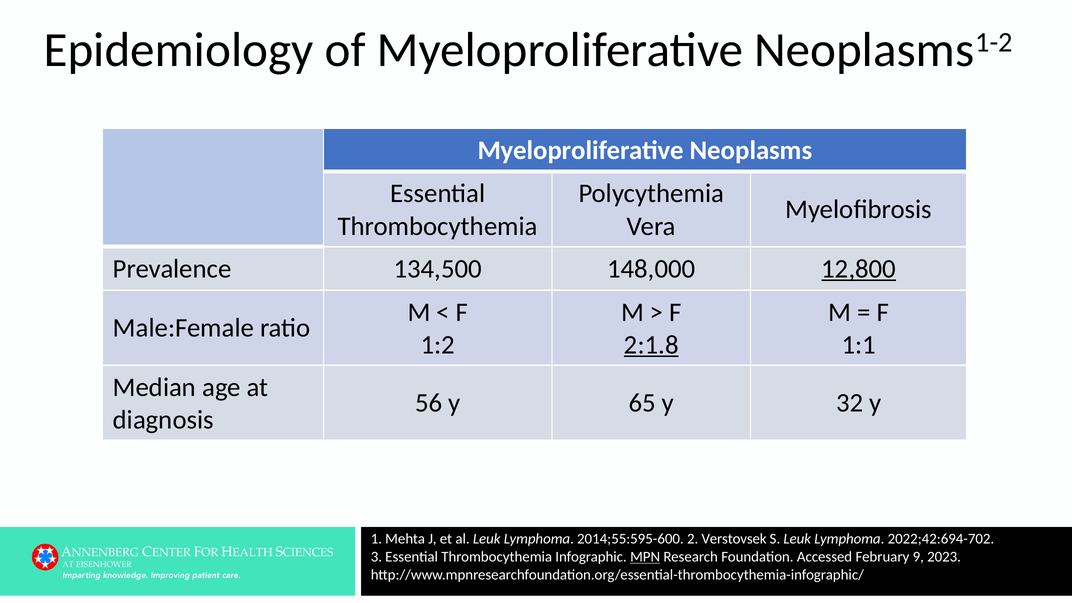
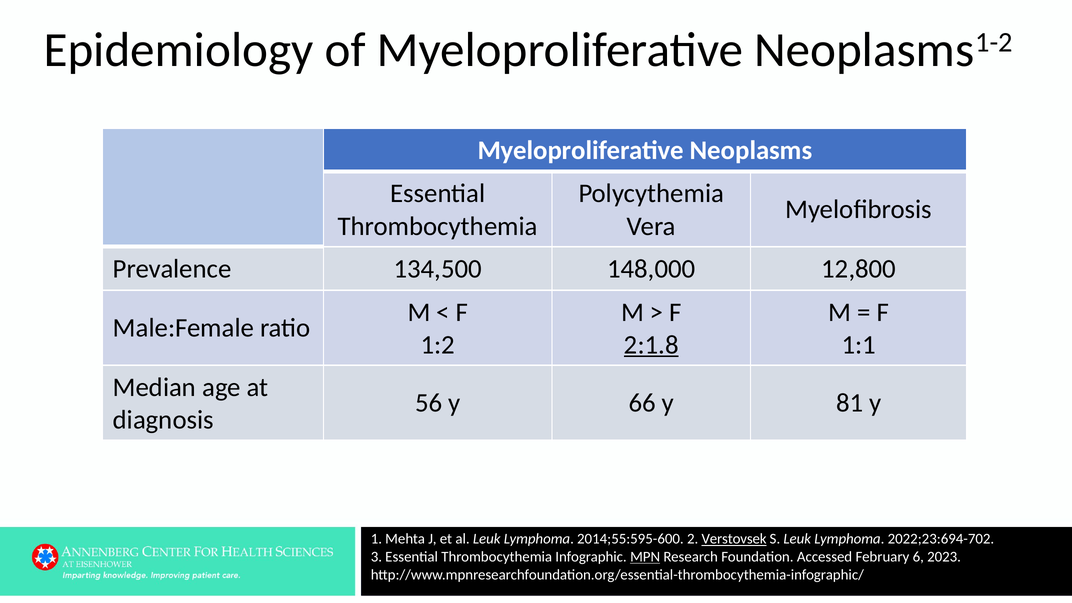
12,800 underline: present -> none (859, 269)
65: 65 -> 66 (642, 403)
32: 32 -> 81 (850, 403)
Verstovsek underline: none -> present (734, 539)
2022;42:694-702: 2022;42:694-702 -> 2022;23:694-702 (941, 539)
9: 9 -> 6 (918, 557)
